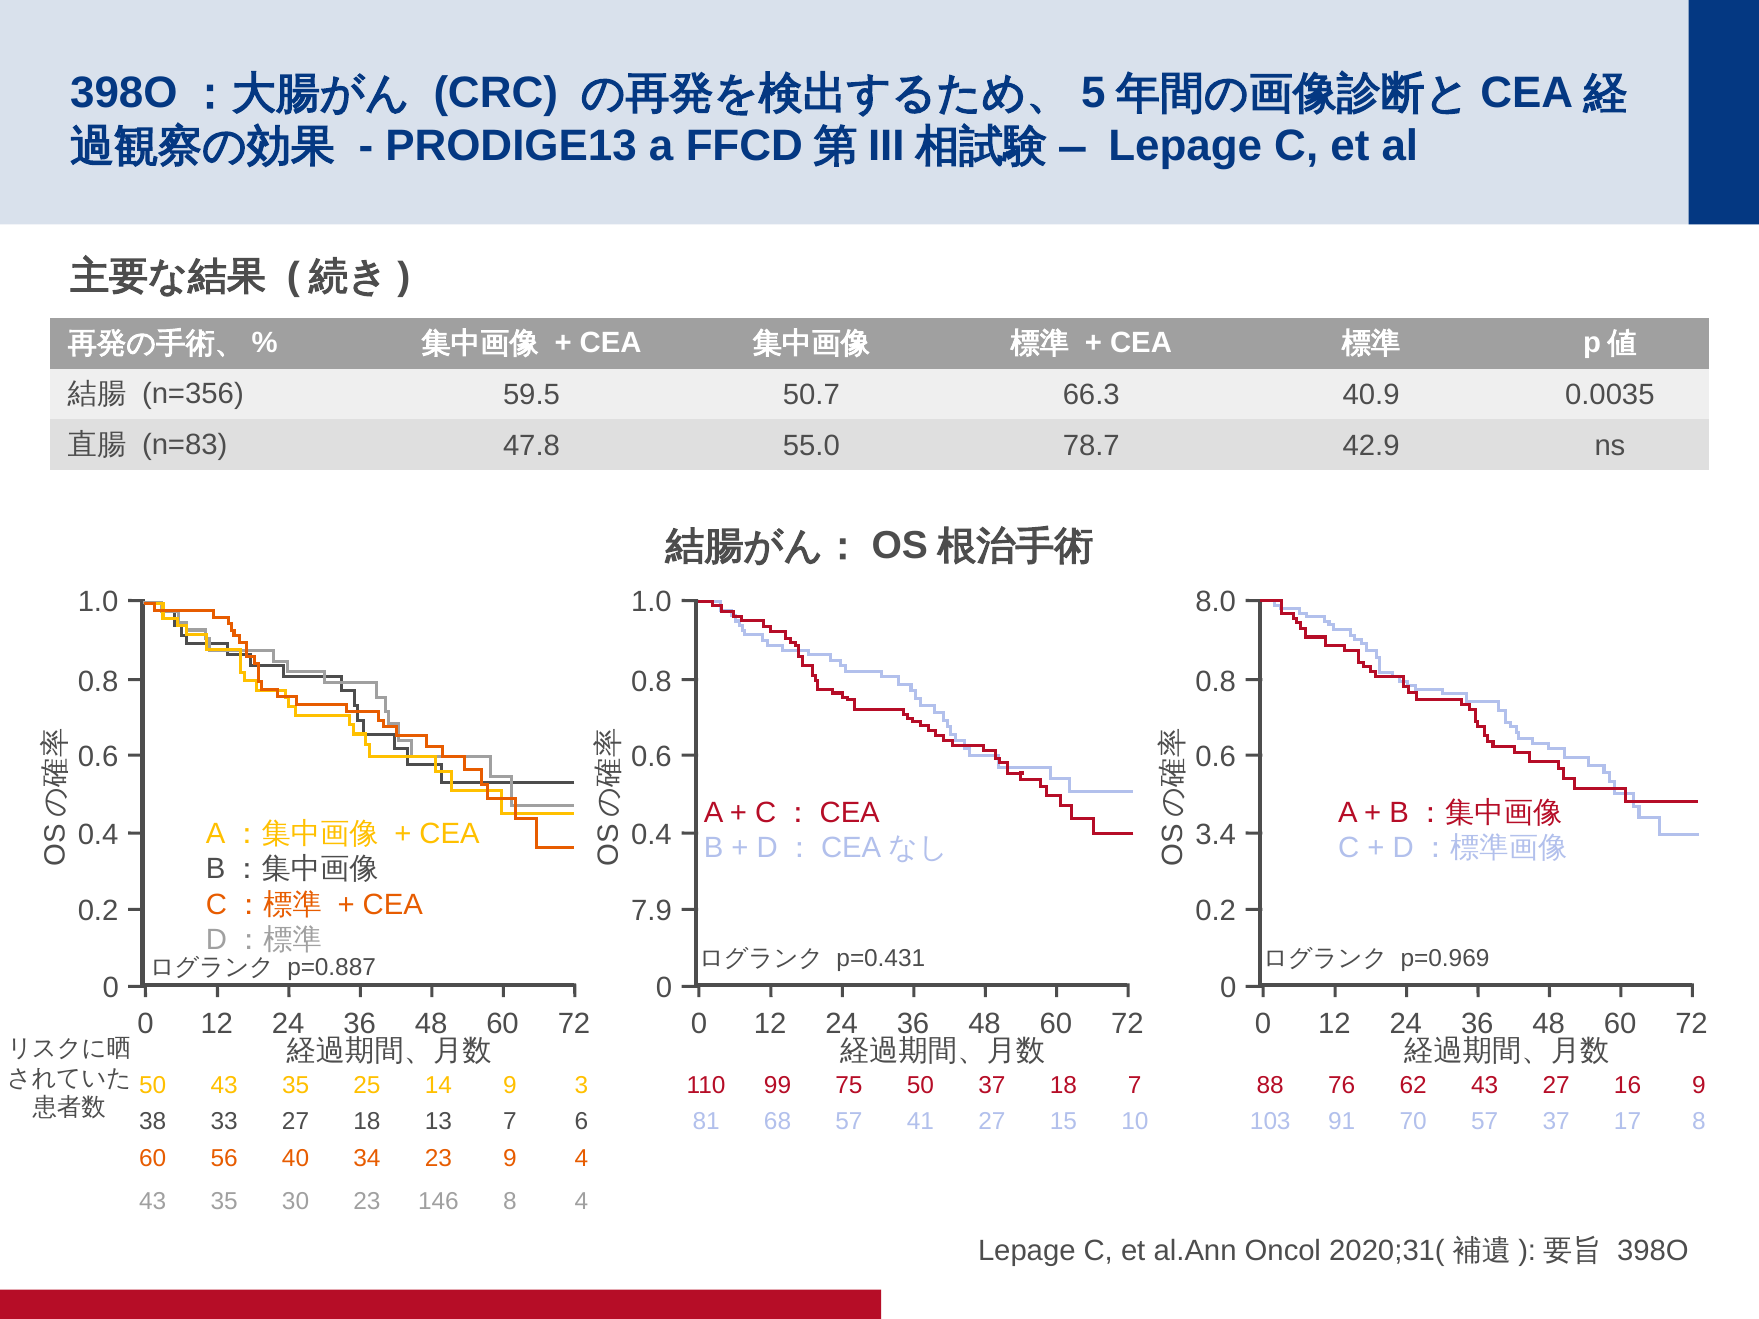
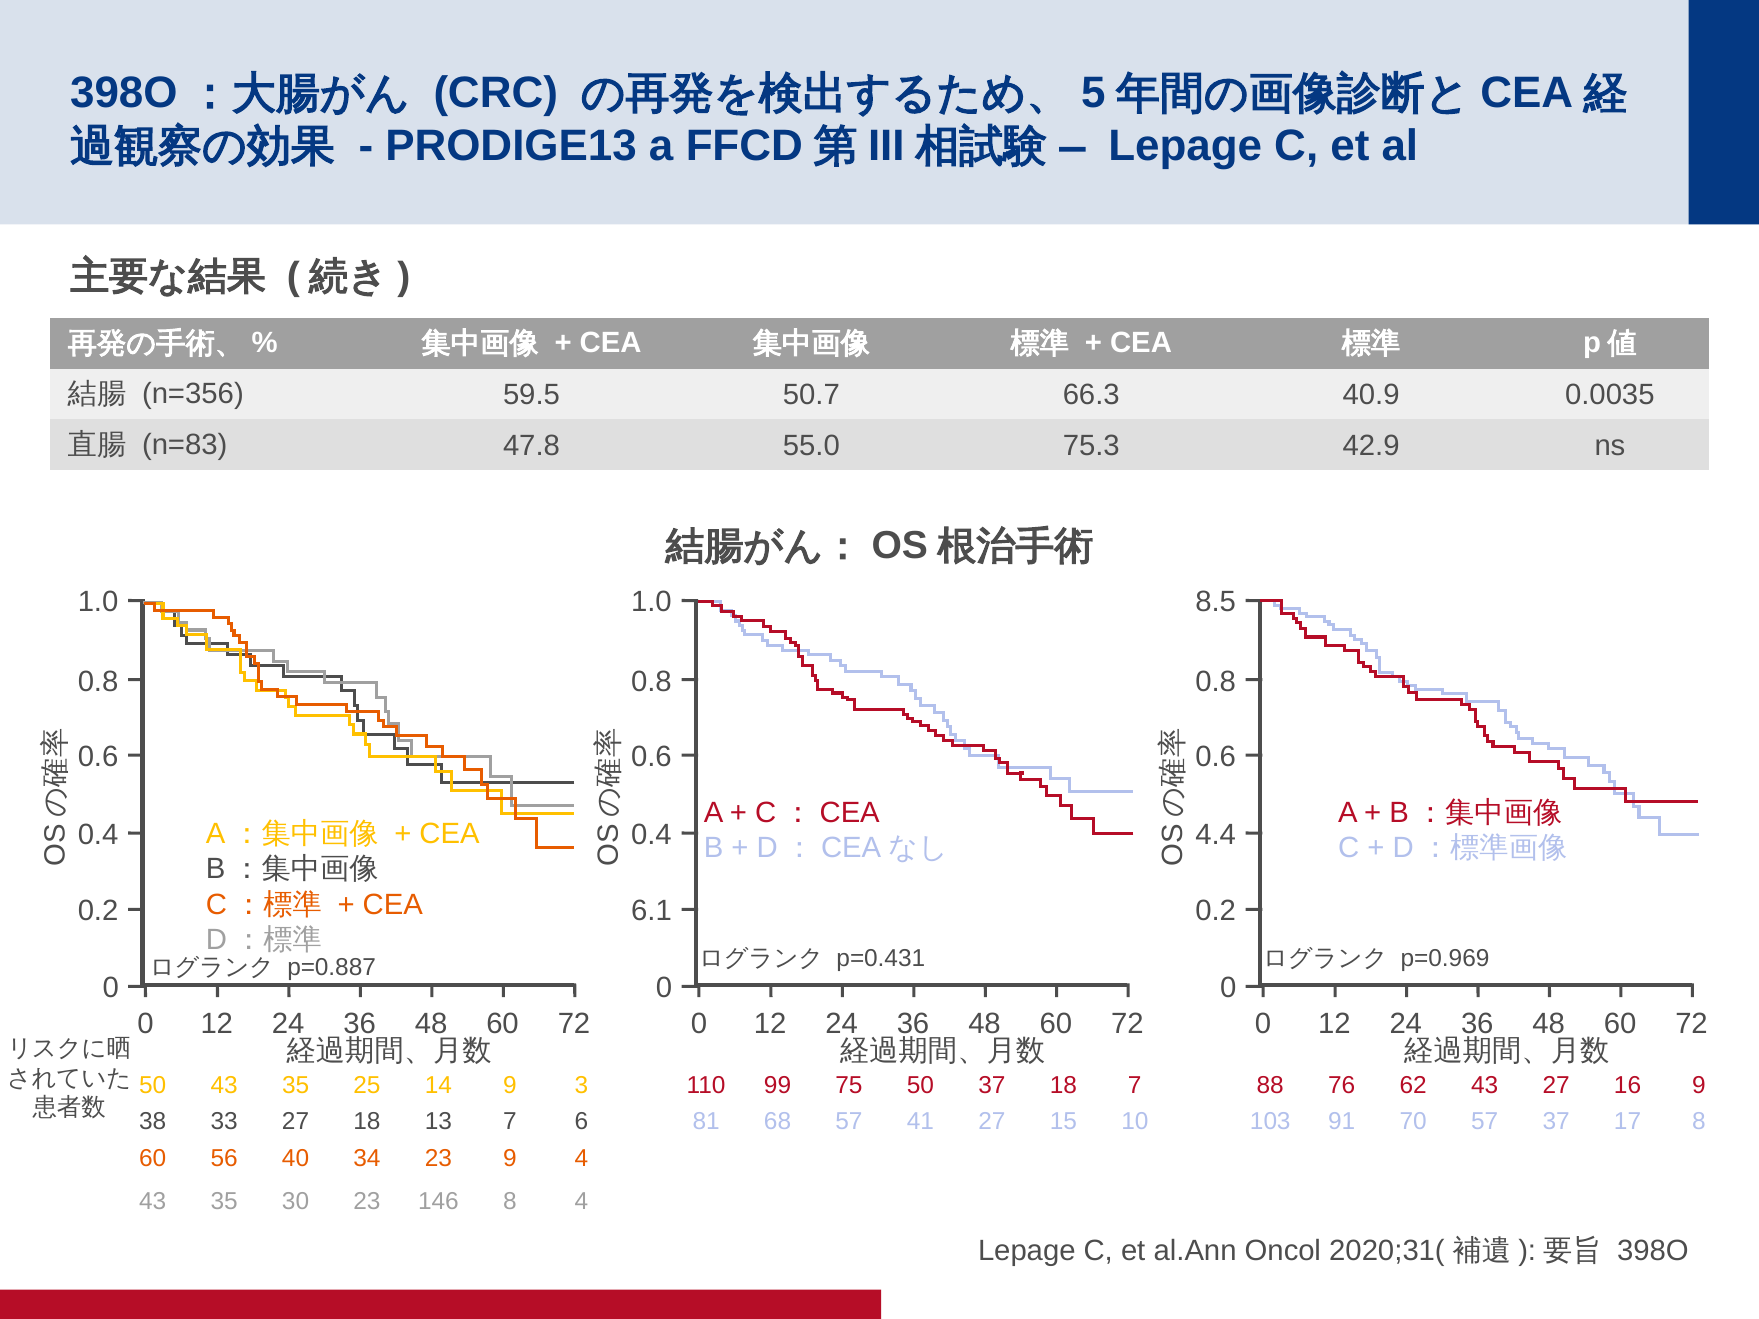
78.7: 78.7 -> 75.3 (1091, 445)
8.0: 8.0 -> 8.5 (1216, 602)
3.4: 3.4 -> 4.4 (1216, 835)
7.9: 7.9 -> 6.1 (652, 911)
